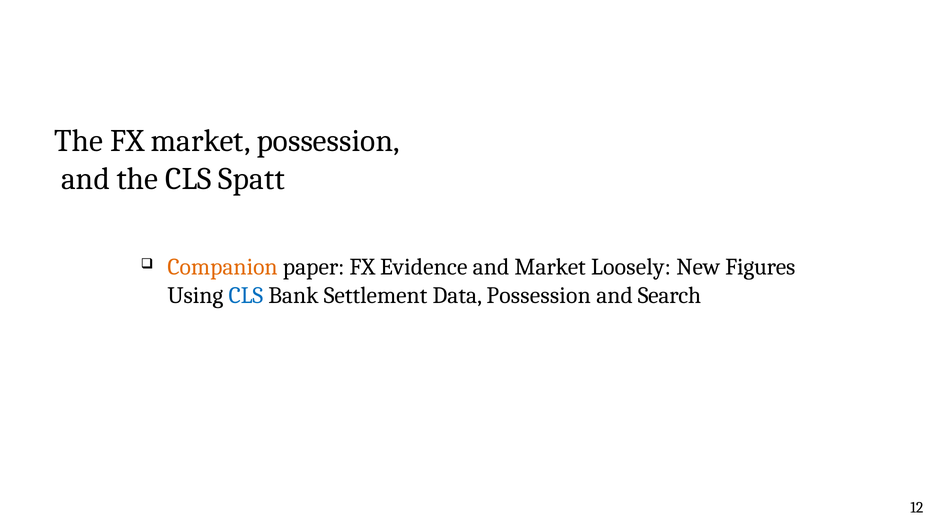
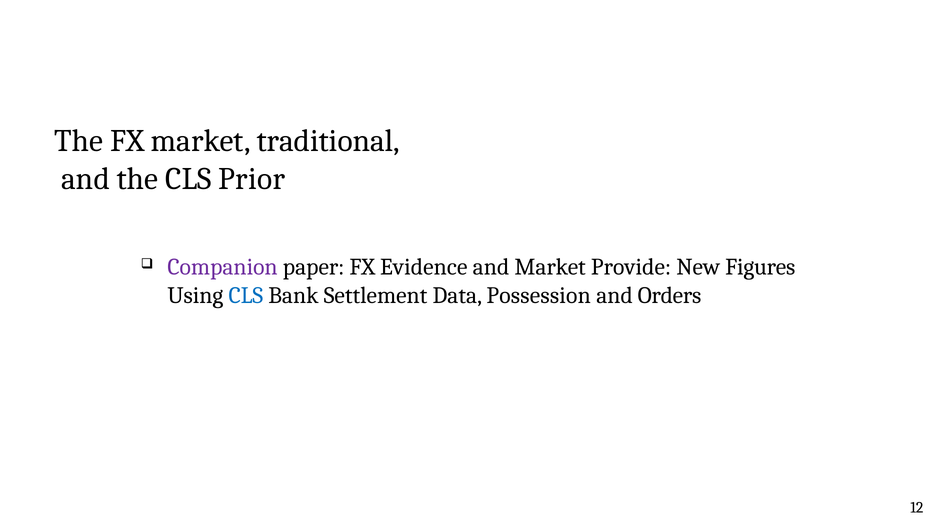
market possession: possession -> traditional (328, 141)
Spatt: Spatt -> Prior (252, 179)
Companion colour: orange -> purple (223, 267)
Loosely: Loosely -> Provide (631, 267)
Search: Search -> Orders (669, 295)
